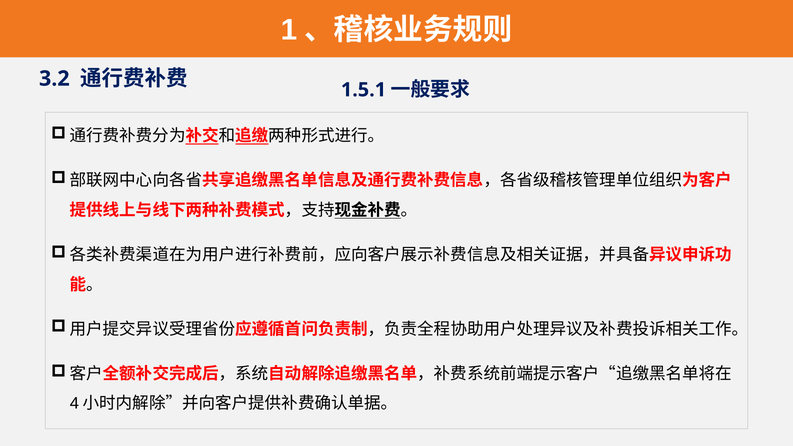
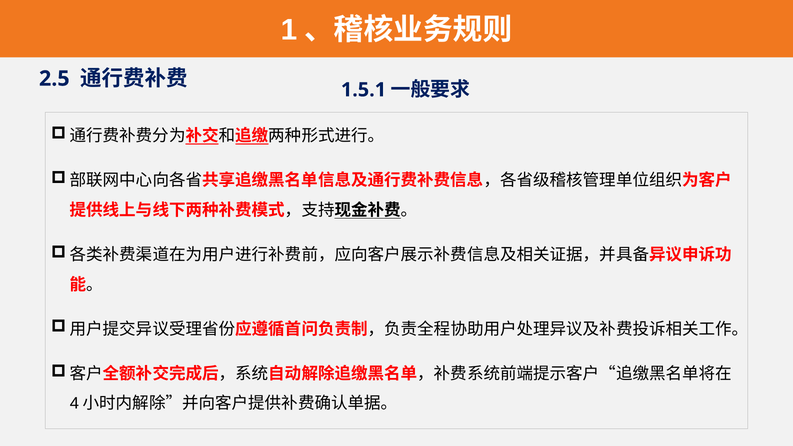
3.2: 3.2 -> 2.5 (54, 79)
